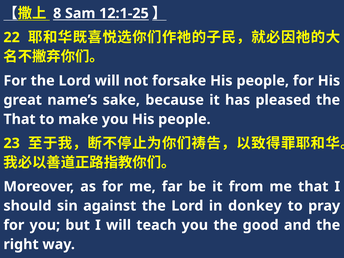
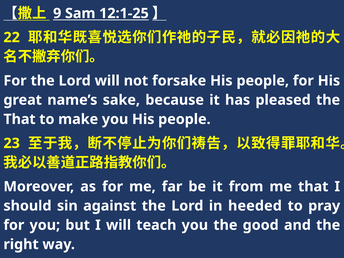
8: 8 -> 9 (57, 13)
donkey: donkey -> heeded (255, 206)
